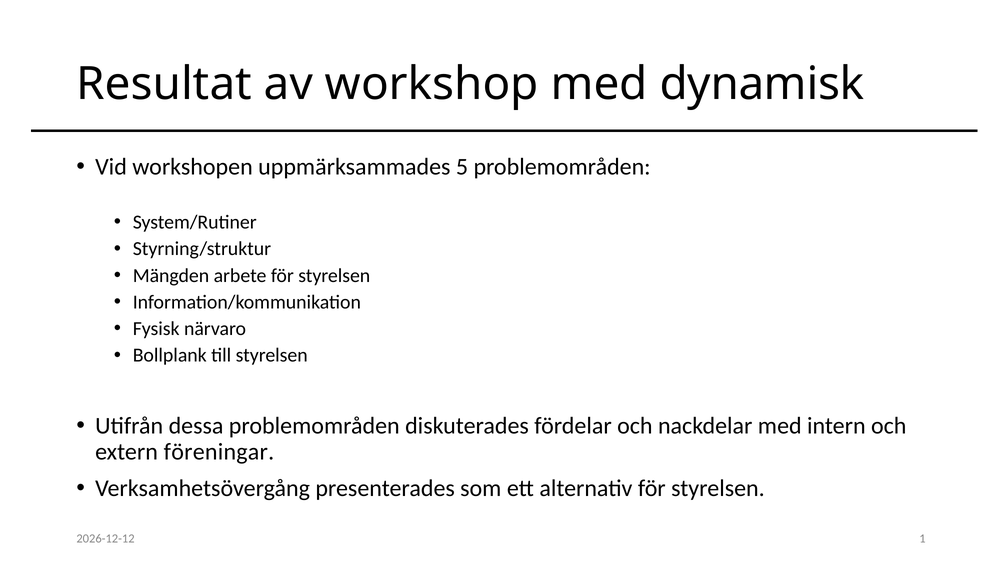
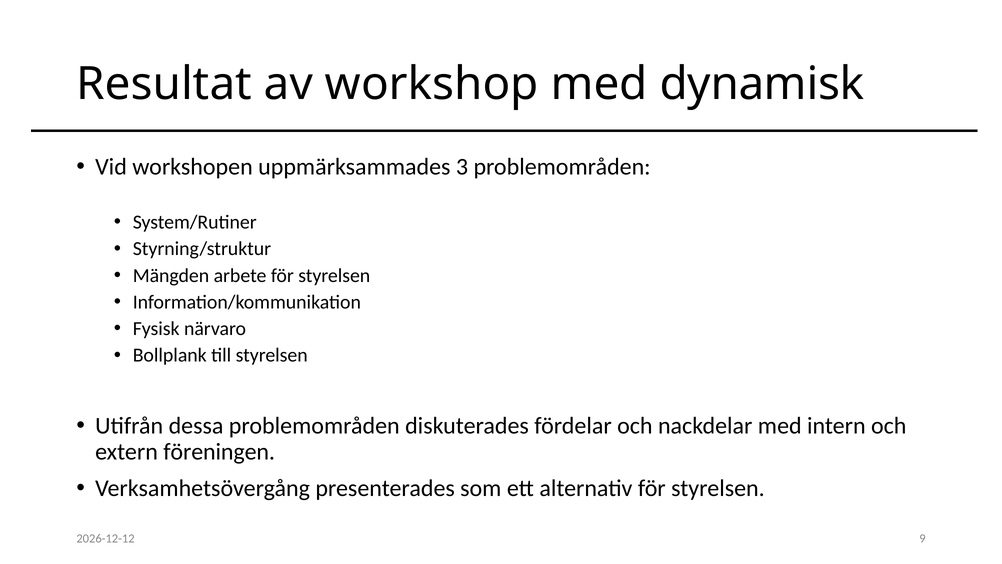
5: 5 -> 3 (462, 167)
föreningar: föreningar -> föreningen (219, 452)
1: 1 -> 9 (922, 538)
